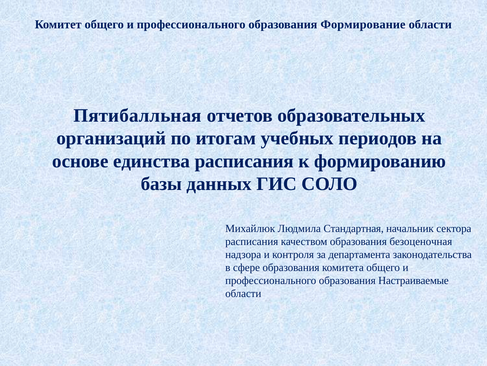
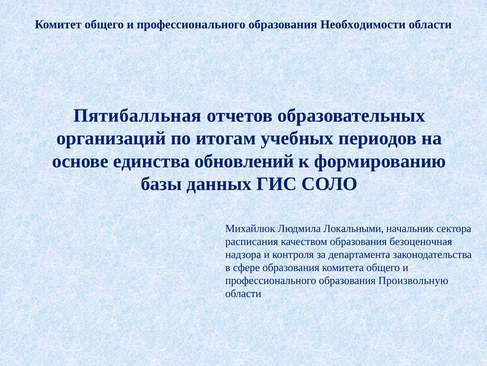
Формирование: Формирование -> Необходимости (363, 24)
единства расписания: расписания -> обновлений (244, 161)
Стандартная: Стандартная -> Локальными (354, 228)
Настраиваемые: Настраиваемые -> Произвольную (413, 280)
